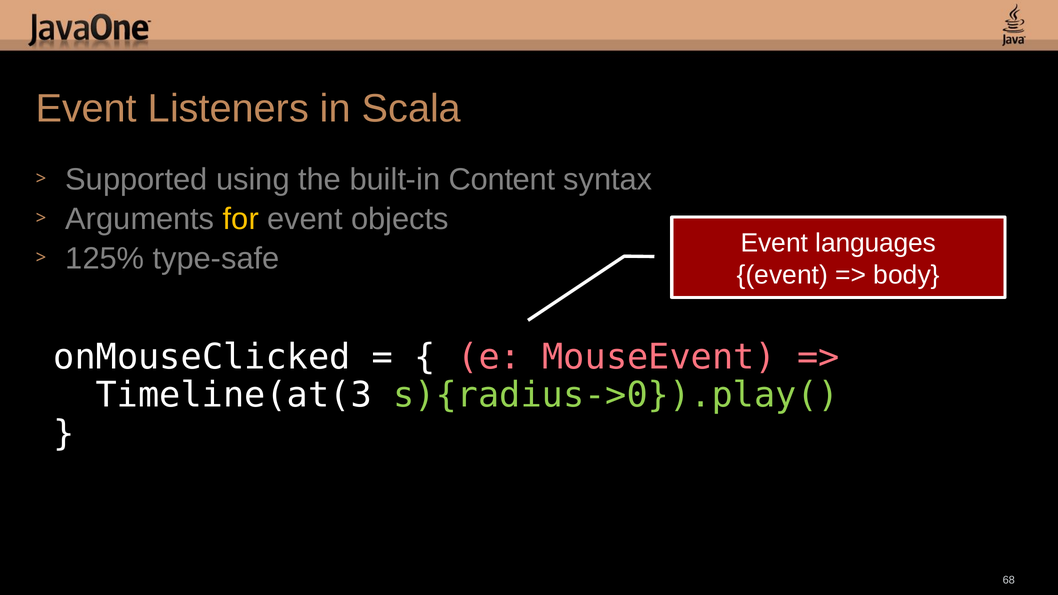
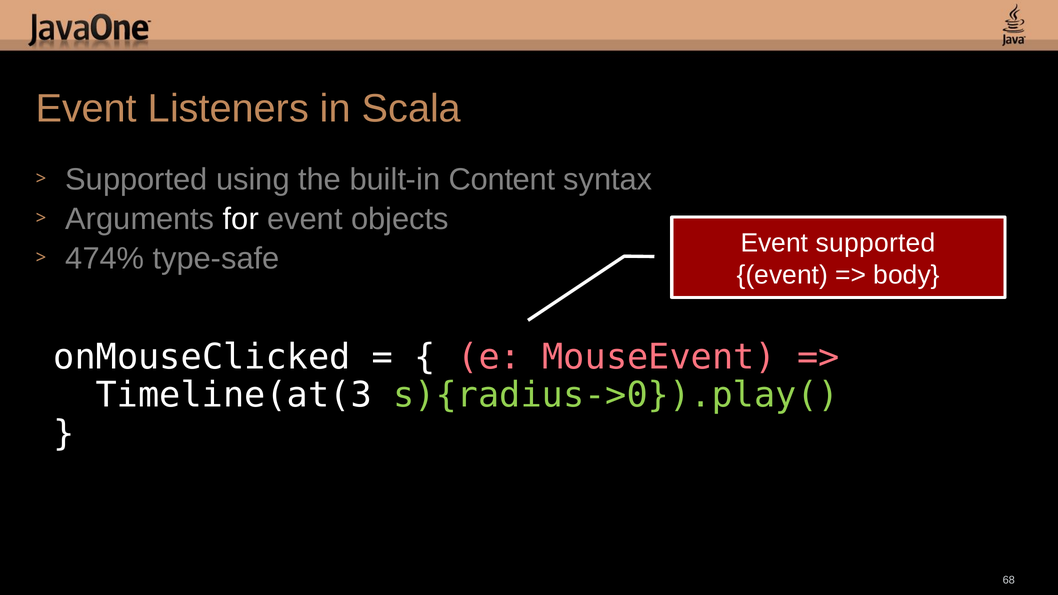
for colour: yellow -> white (241, 219)
Event languages: languages -> supported (876, 243)
125%: 125% -> 474% (105, 259)
